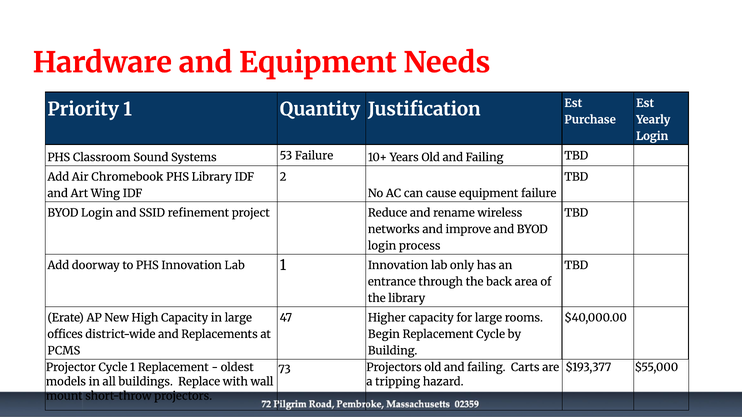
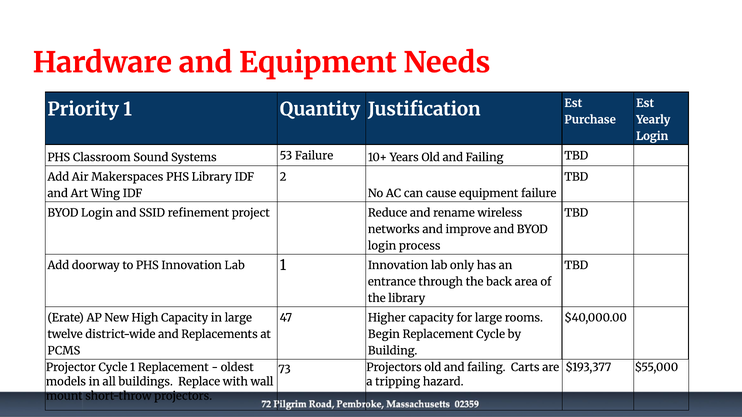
Chromebook: Chromebook -> Makerspaces (127, 177)
offices: offices -> twelve (65, 335)
